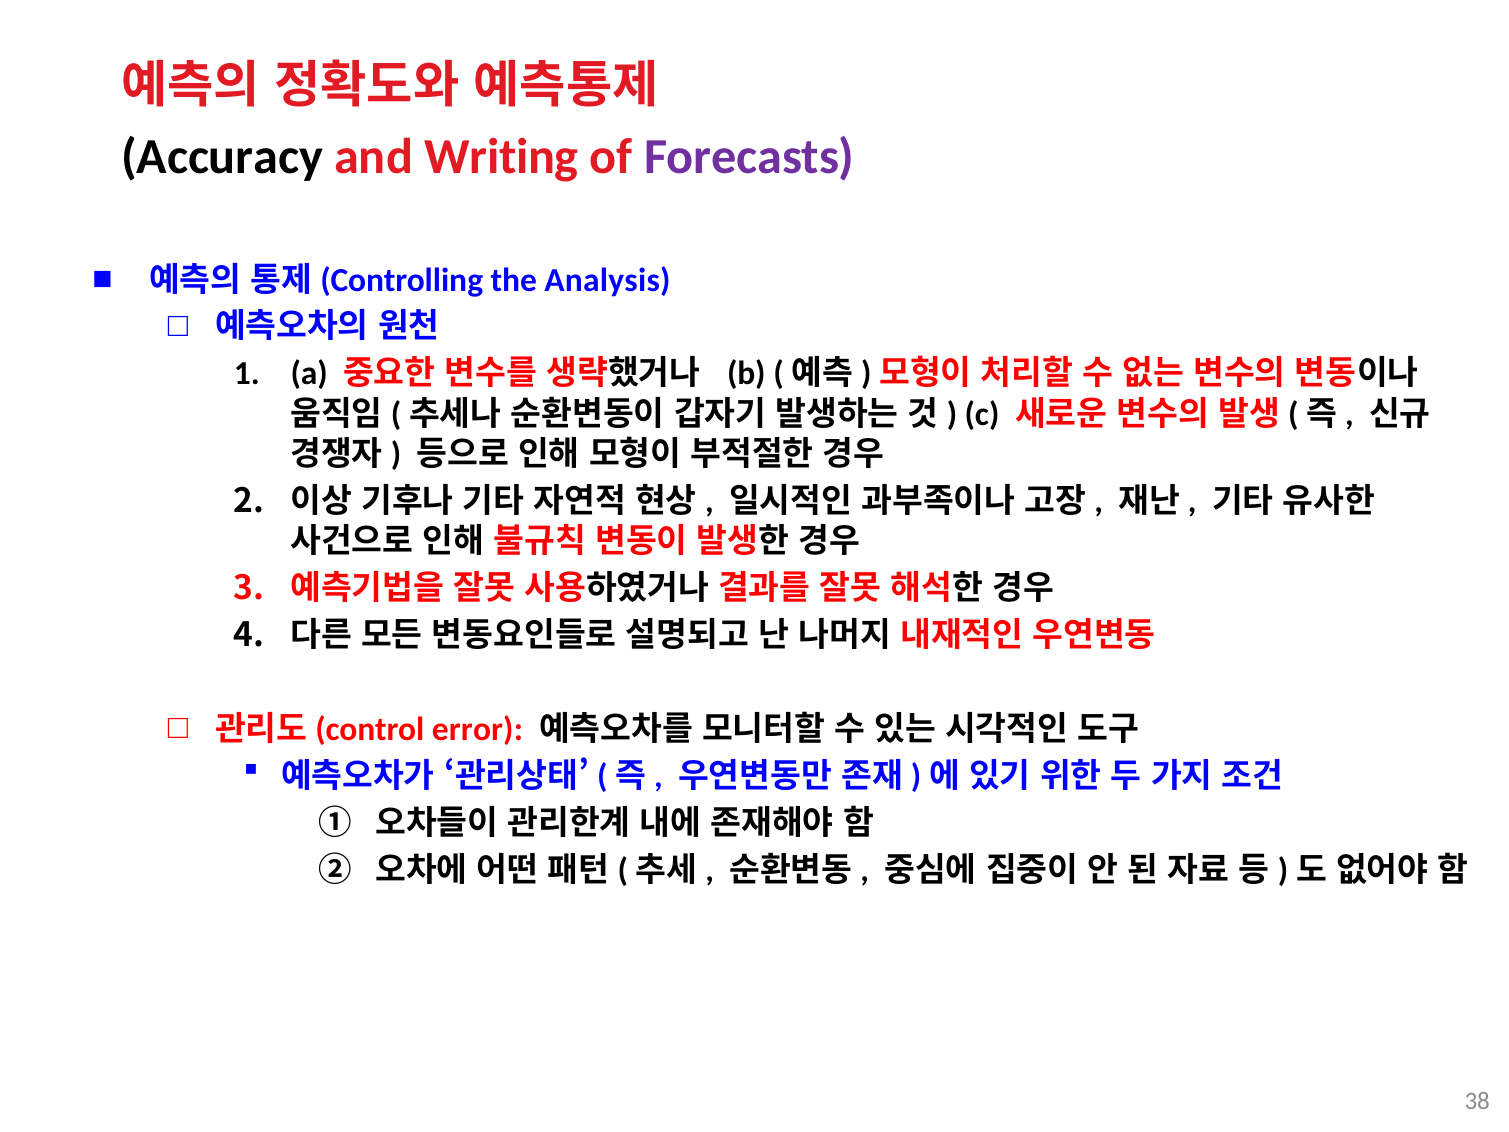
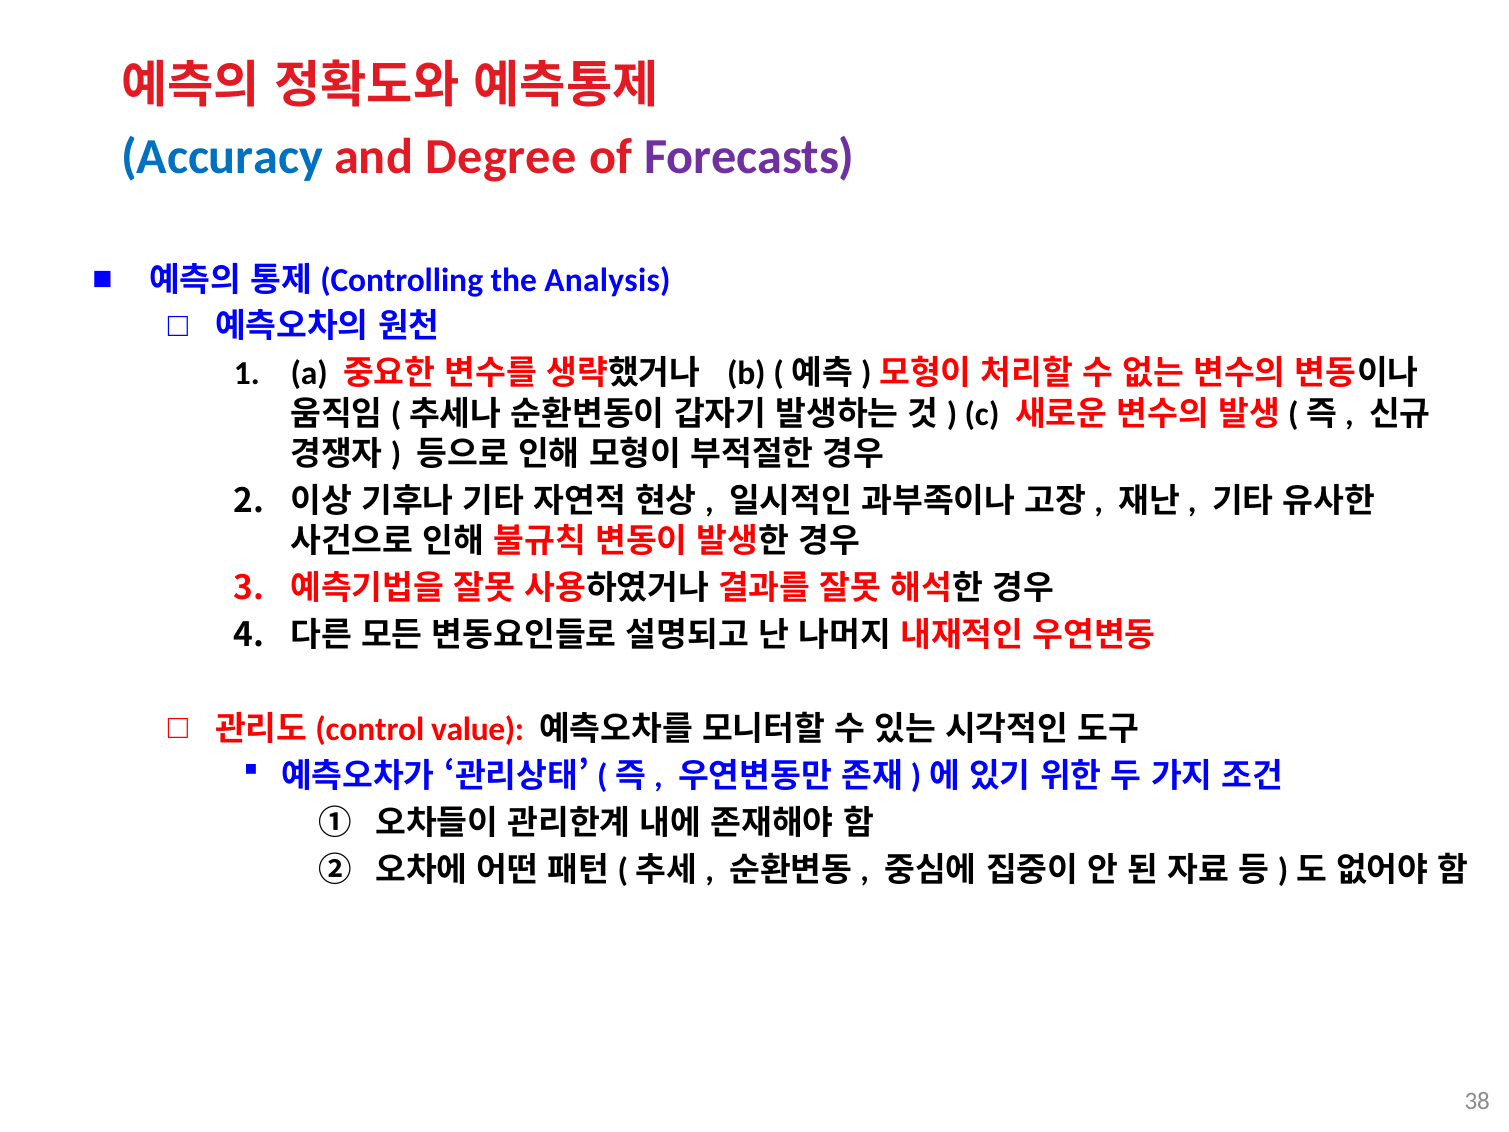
Accuracy colour: black -> blue (222, 156)
Writing: Writing -> Degree (501, 156)
error: error -> value (478, 729)
